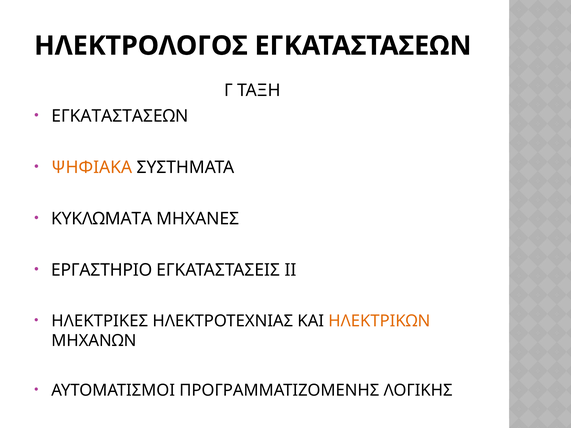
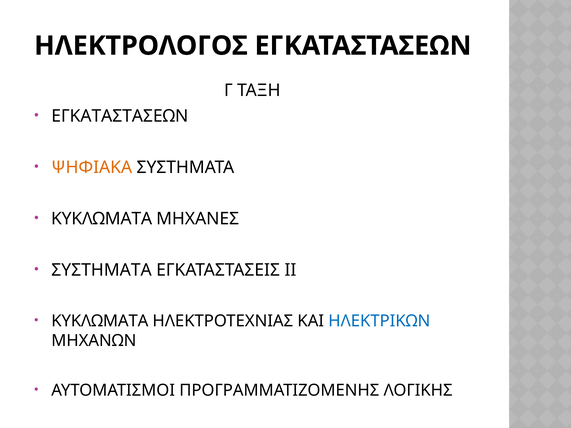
ΕΡΓΑΣΤΗΡΙΟ: ΕΡΓΑΣΤΗΡΙΟ -> ΣΥΣΤΗΜΑΤΑ (101, 270)
ΗΛΕΚΤΡΙΚΕΣ: ΗΛΕΚΤΡΙΚΕΣ -> ΚΥΚΛΩΜΑΤΑ (100, 321)
ΗΛΕΚΤΡΙΚΩΝ colour: orange -> blue (379, 321)
